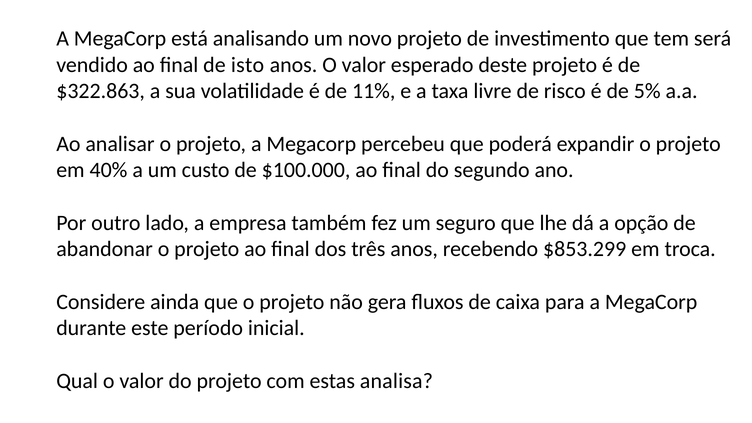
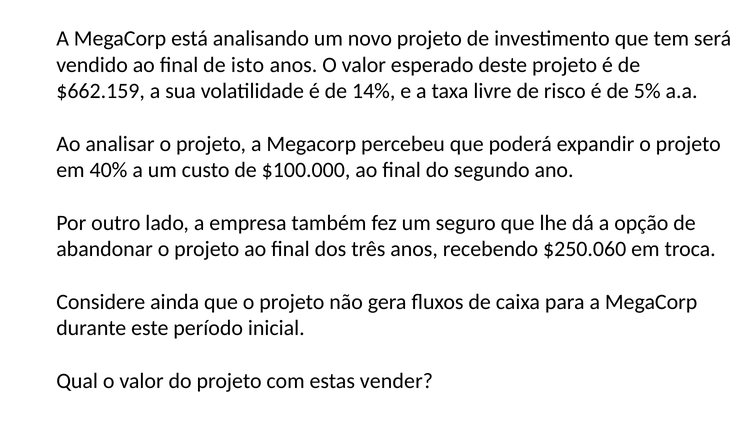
$322.863: $322.863 -> $662.159 (101, 91)
11%: 11% -> 14% (374, 91)
$853.299: $853.299 -> $250.060 (585, 249)
analisa: analisa -> vender (396, 381)
